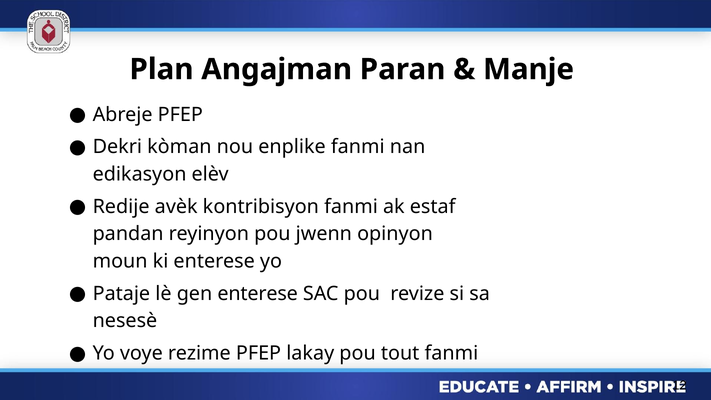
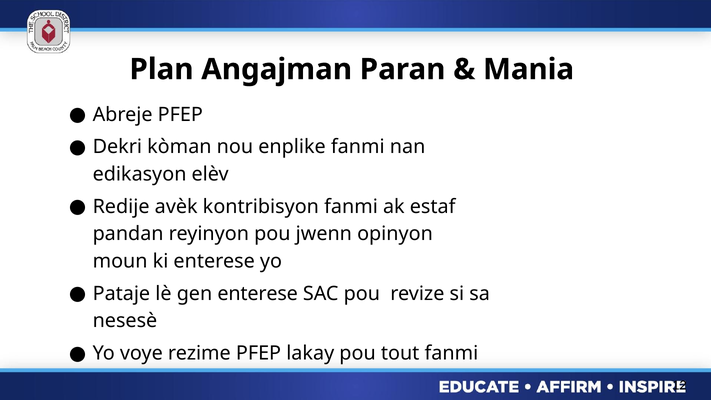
Manje: Manje -> Mania (529, 69)
